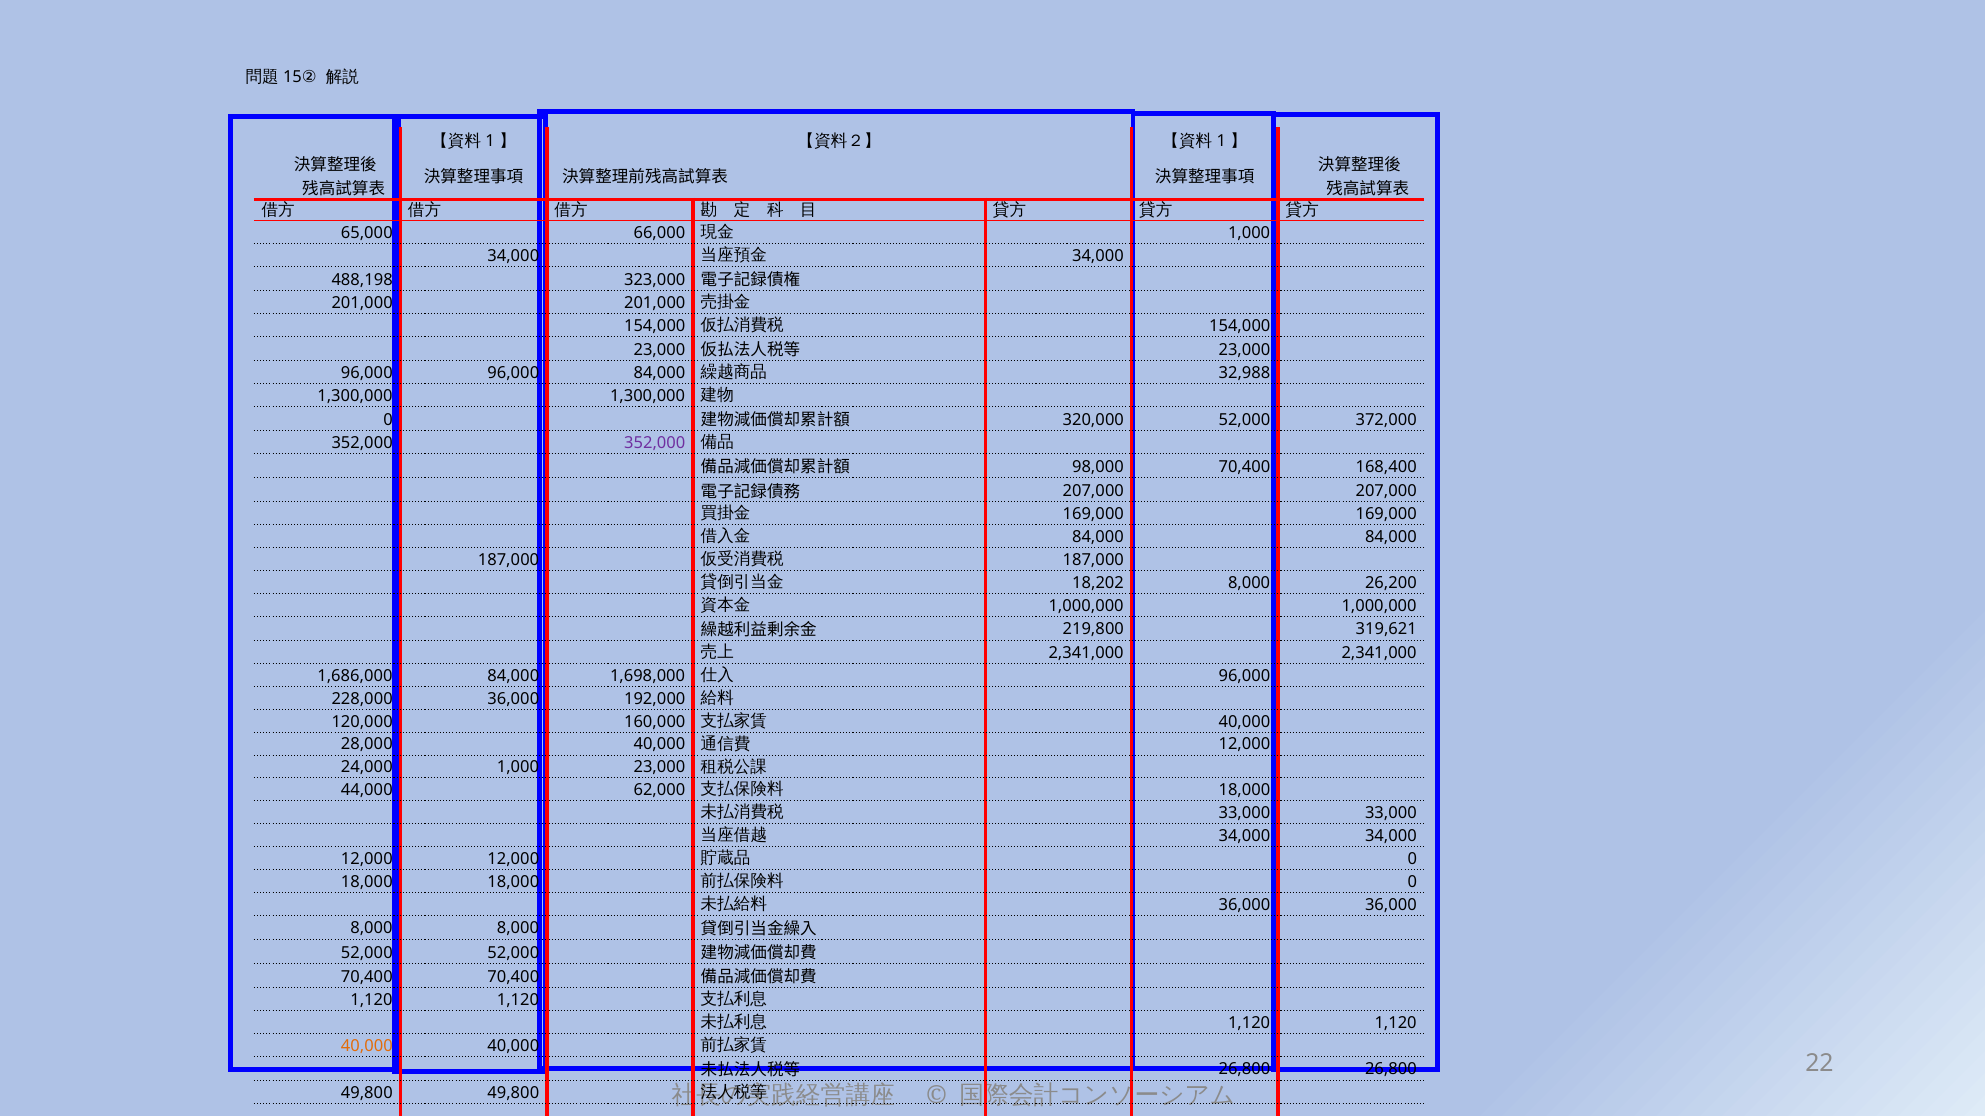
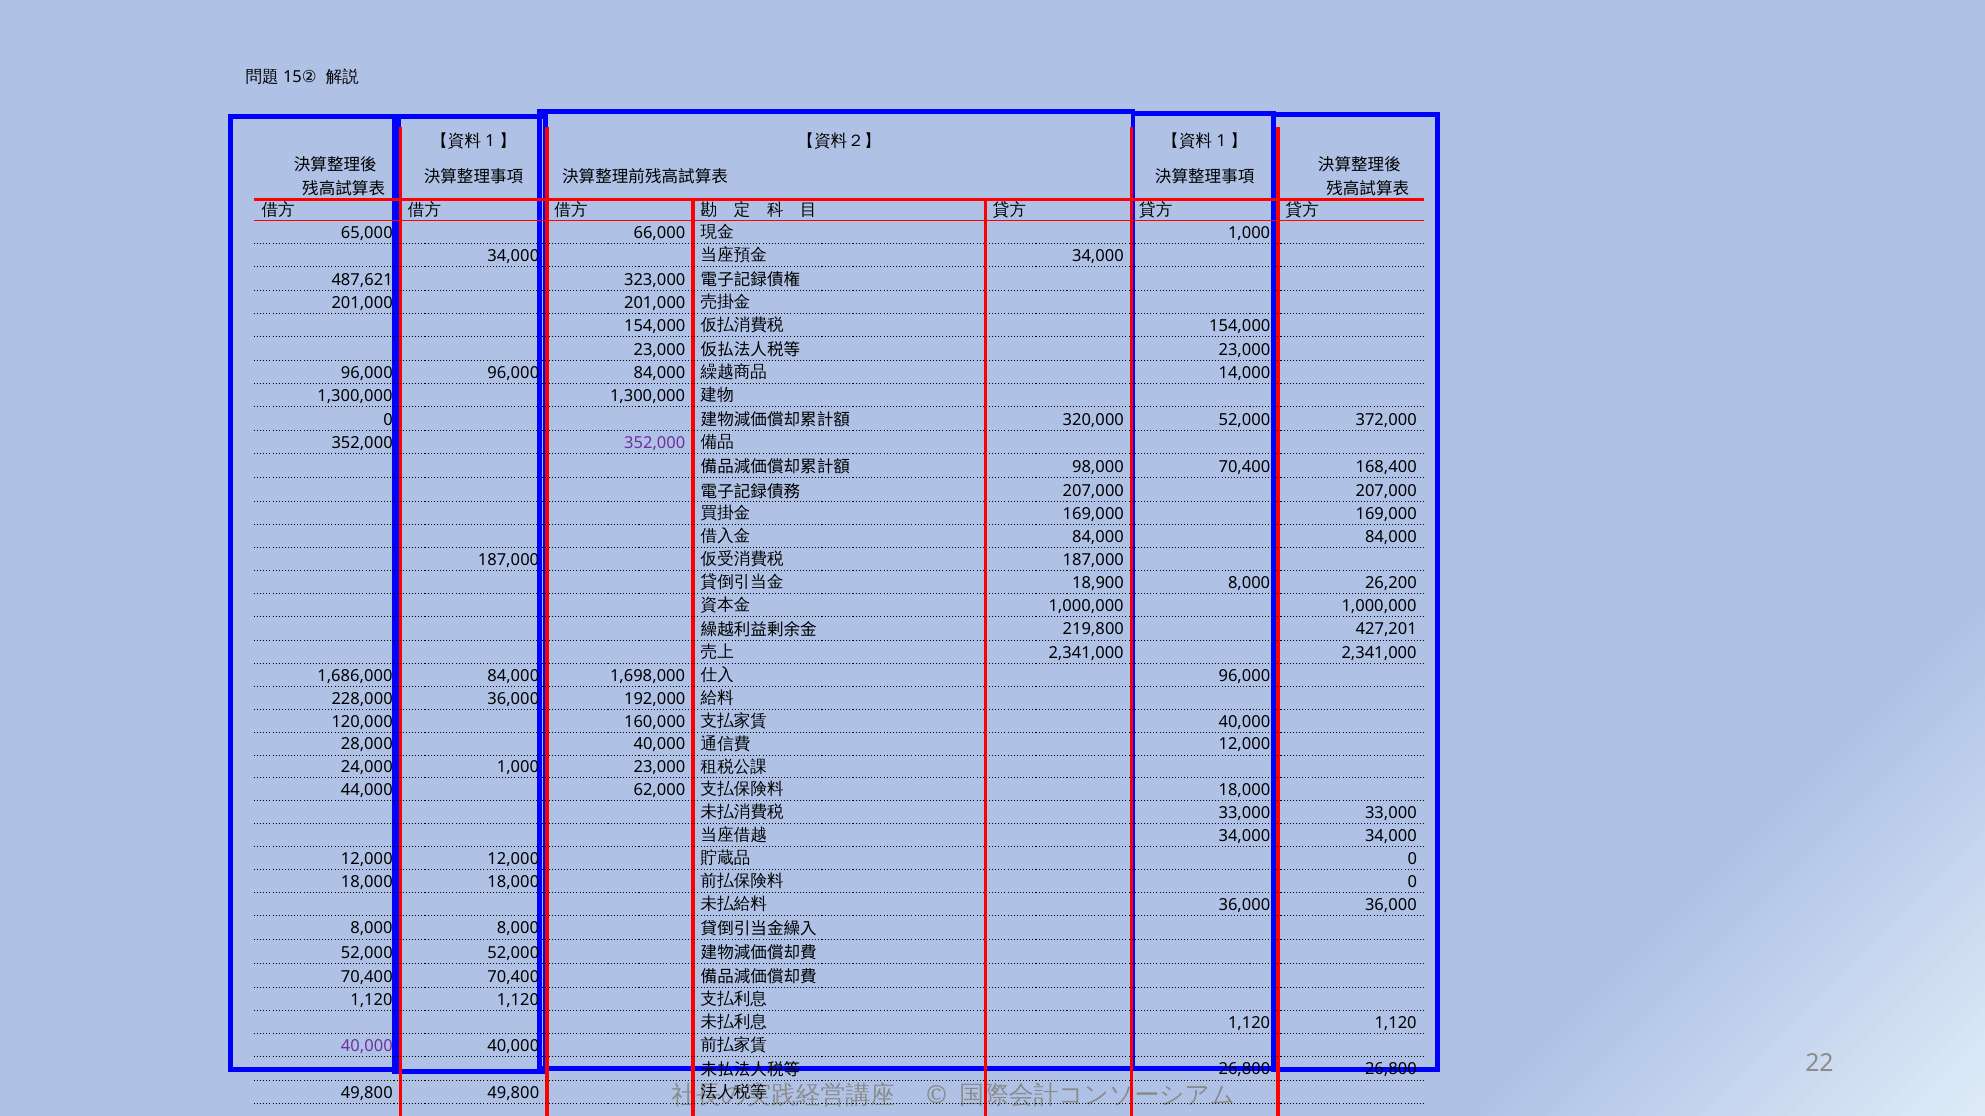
488,198: 488,198 -> 487,621 (362, 280)
32,988: 32,988 -> 14,000 (1244, 373)
18,202: 18,202 -> 18,900 (1098, 583)
319,621: 319,621 -> 427,201 (1386, 630)
40,000 colour: orange -> purple (367, 1047)
